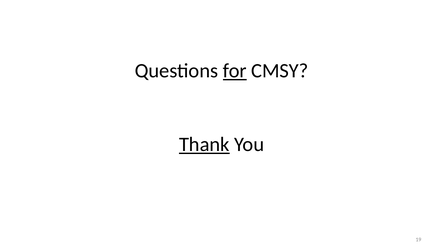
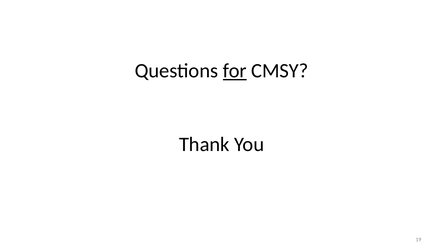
Thank underline: present -> none (204, 145)
